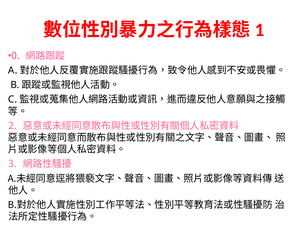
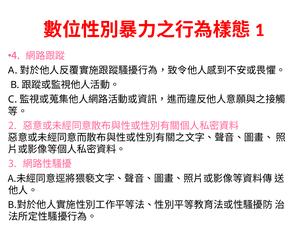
0: 0 -> 4 (16, 56)
